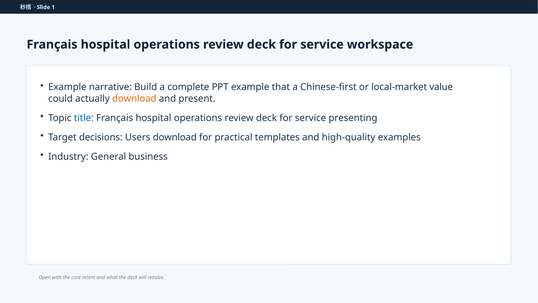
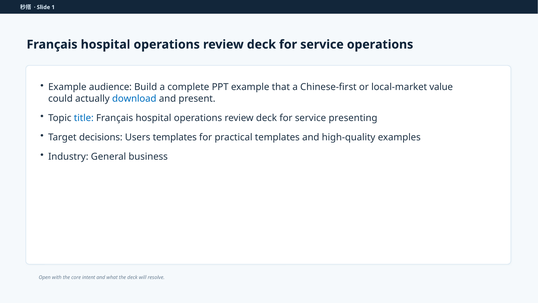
service workspace: workspace -> operations (380, 44)
narrative: narrative -> audience (110, 87)
download colour: orange -> blue (134, 99)
Users download: download -> templates (175, 137)
